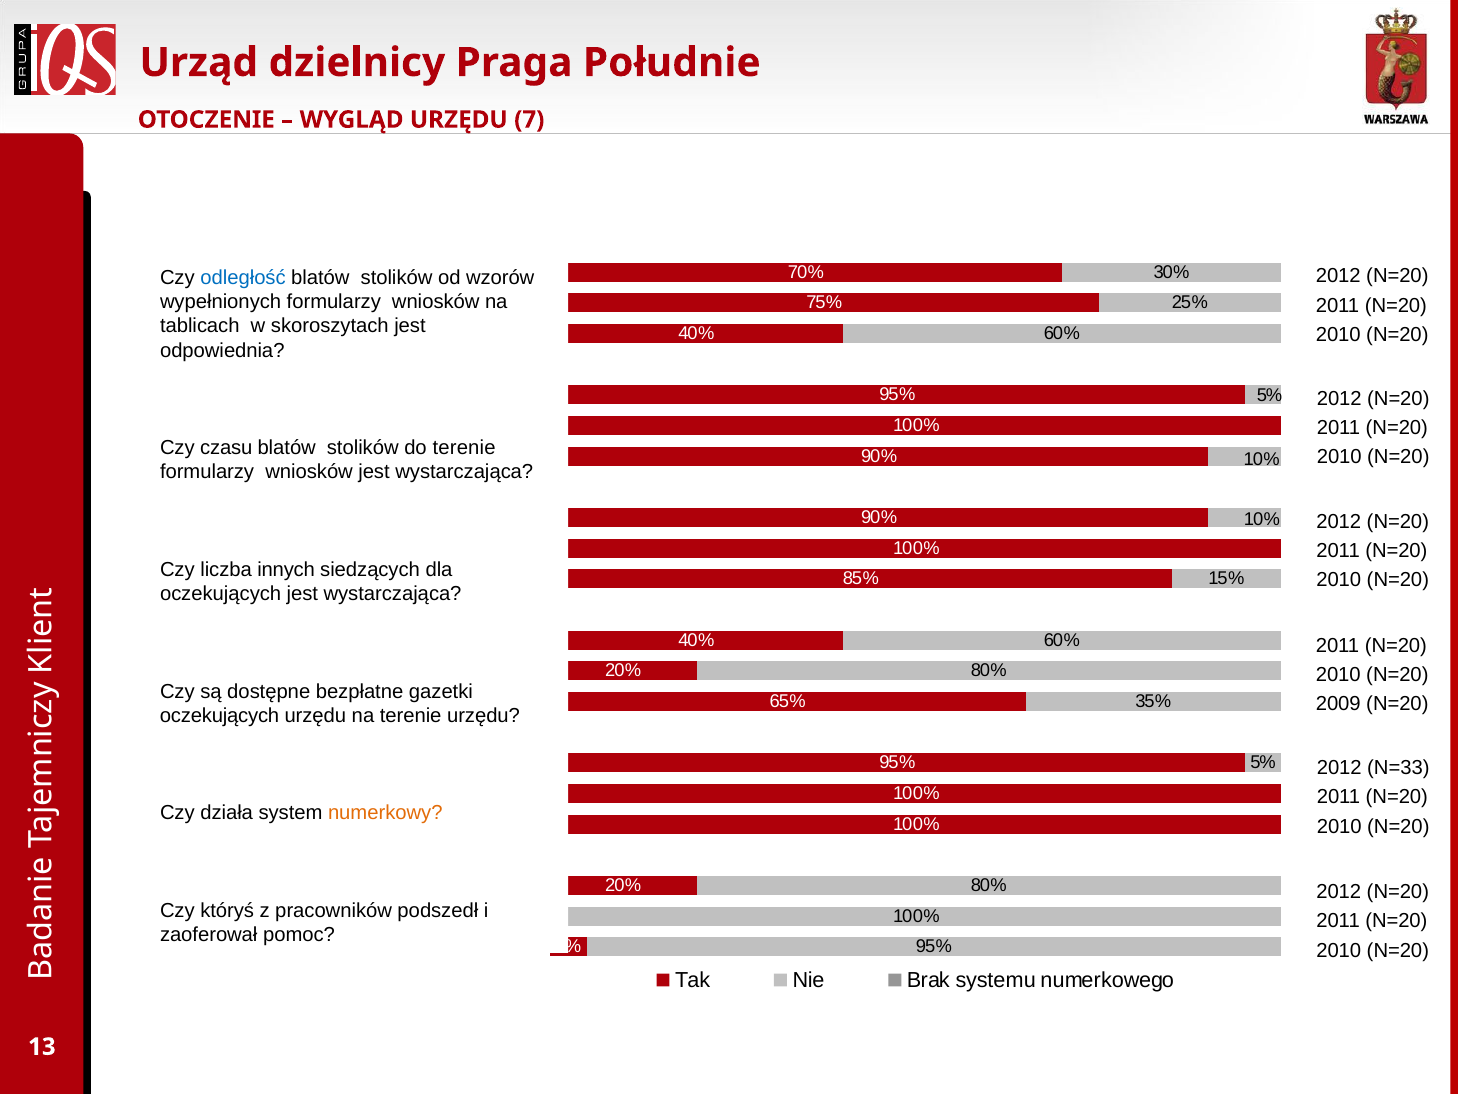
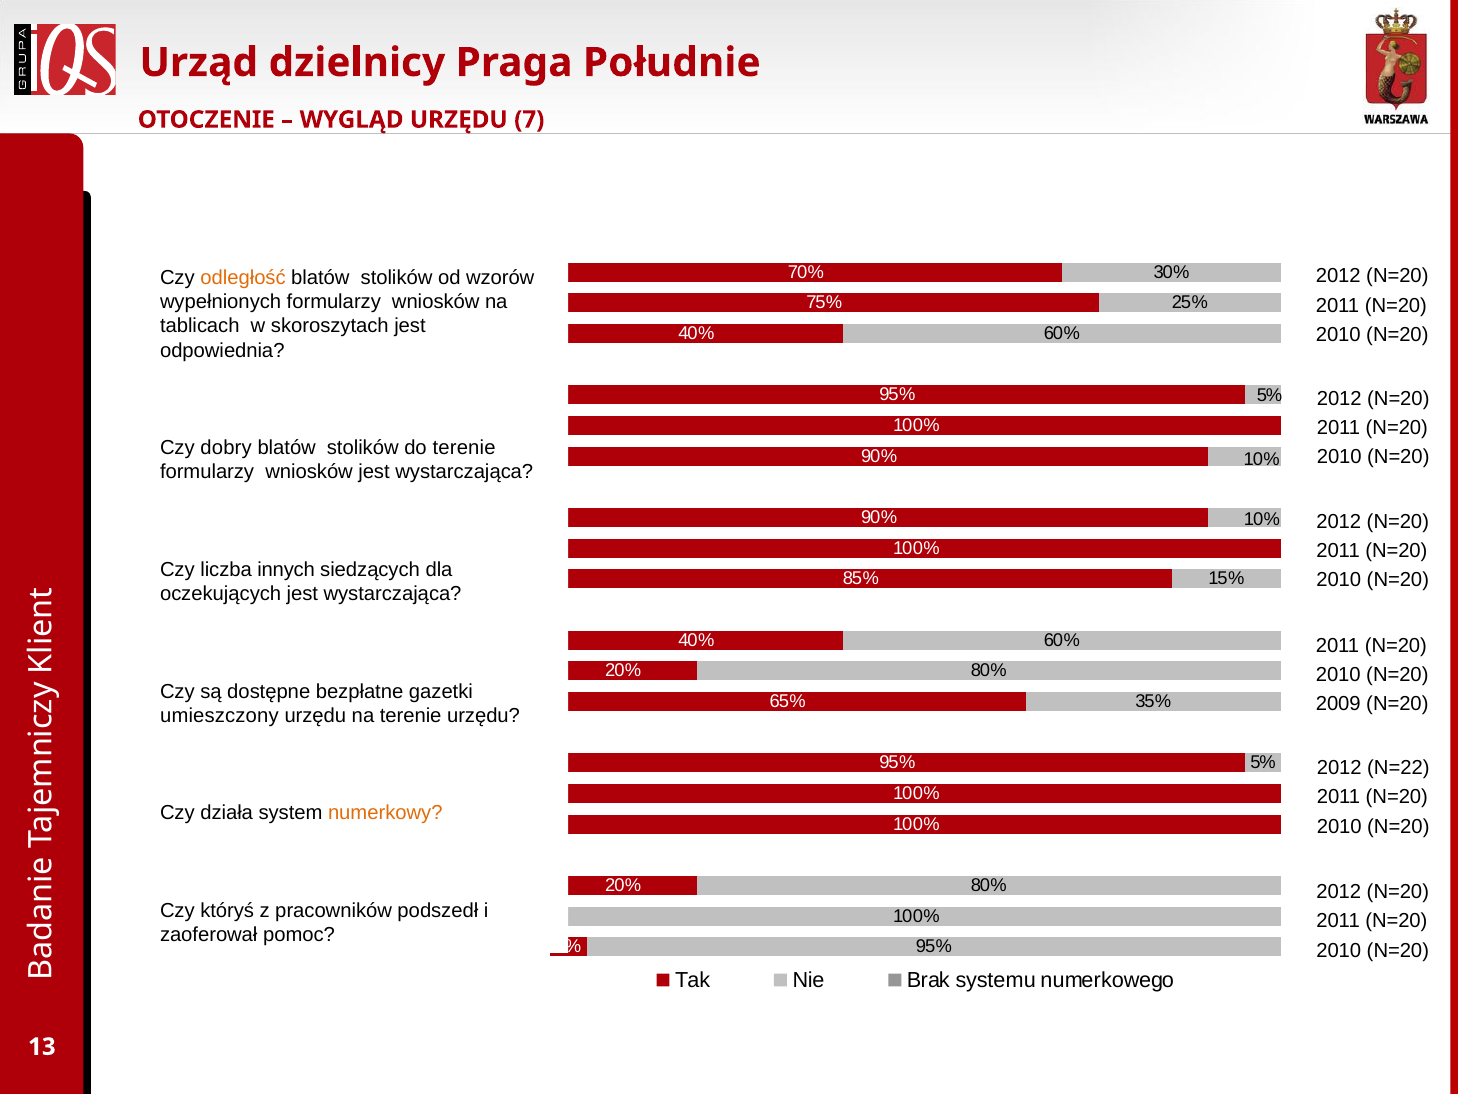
odległość colour: blue -> orange (243, 277)
czasu: czasu -> dobry (226, 448)
oczekujących: oczekujących -> umieszczony (219, 715)
N=33: N=33 -> N=22 (1398, 768)
